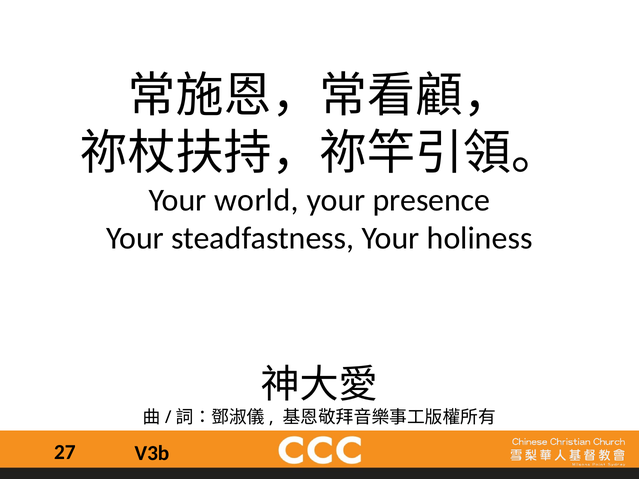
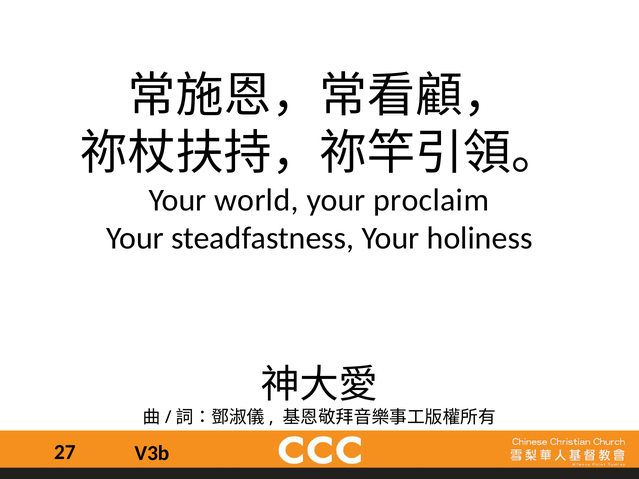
presence: presence -> proclaim (431, 200)
